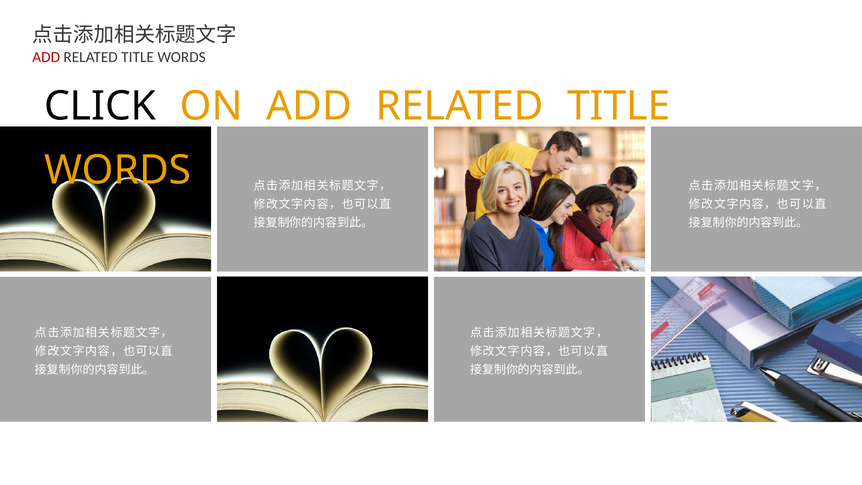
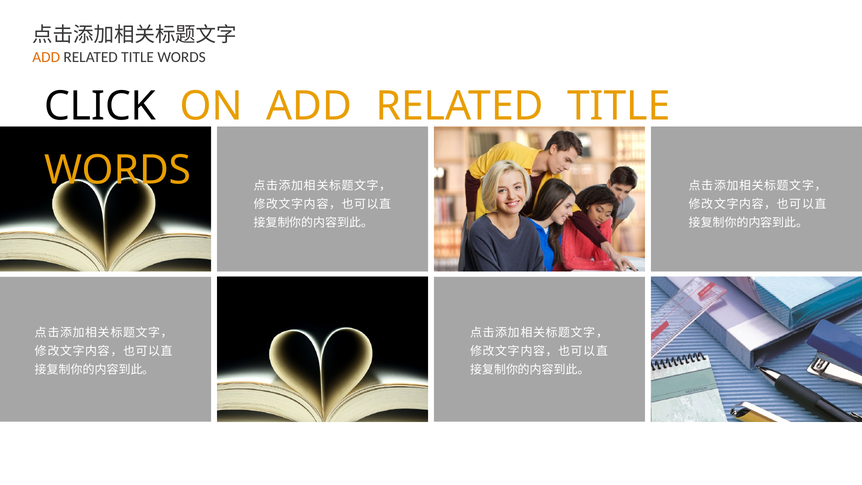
ADD colour: red -> orange (46, 57)
